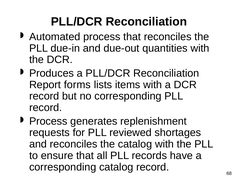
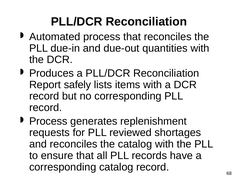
forms: forms -> safely (77, 84)
